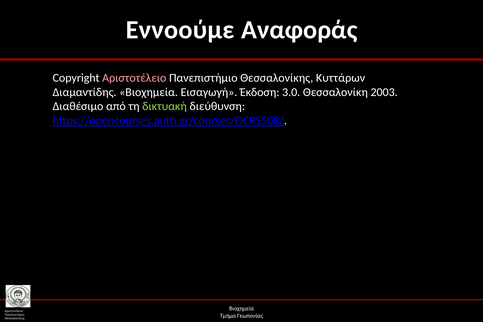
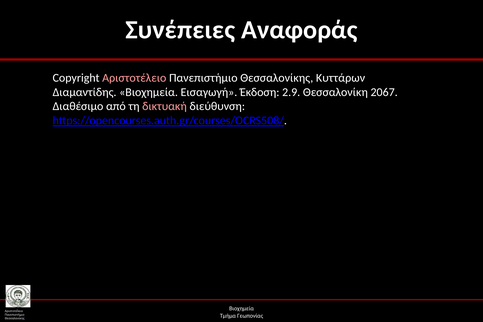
Εννοούμε: Εννοούμε -> Συνέπειες (180, 30)
3.0: 3.0 -> 2.9 (291, 92)
2003: 2003 -> 2067 (384, 92)
δικτυακή colour: light green -> pink (165, 106)
